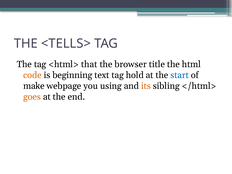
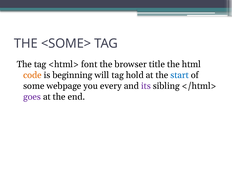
<TELLS>: <TELLS> -> <SOME> (66, 43)
that: that -> font (89, 64)
text: text -> will (102, 75)
make: make -> some (34, 86)
using: using -> every (111, 86)
its colour: orange -> purple (146, 86)
goes colour: orange -> purple (32, 97)
